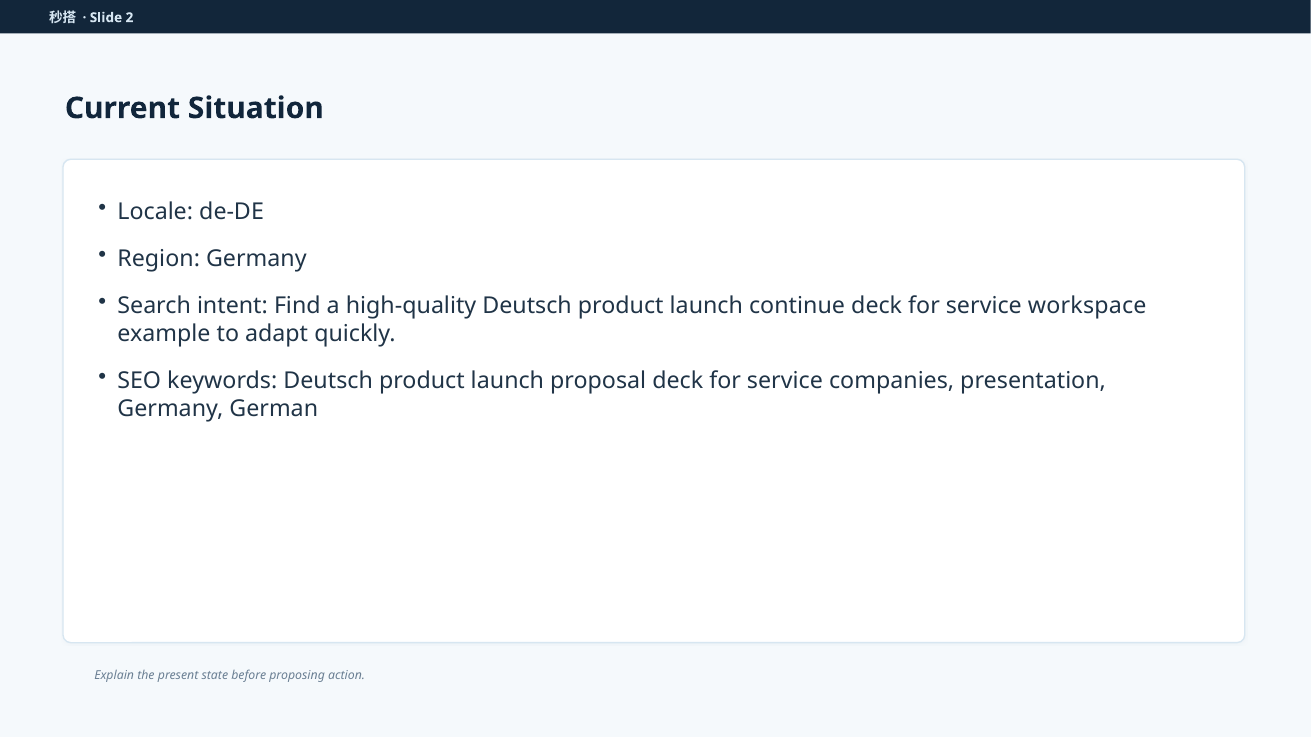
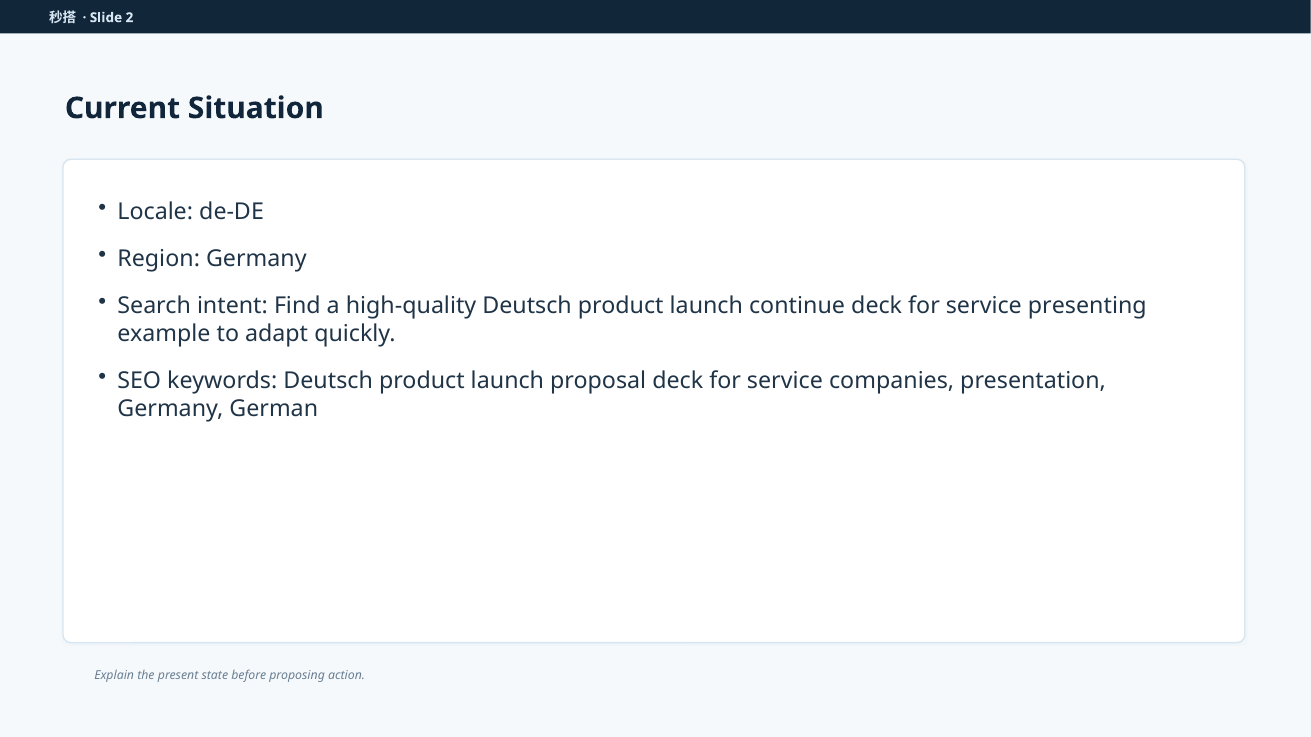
workspace: workspace -> presenting (1087, 306)
